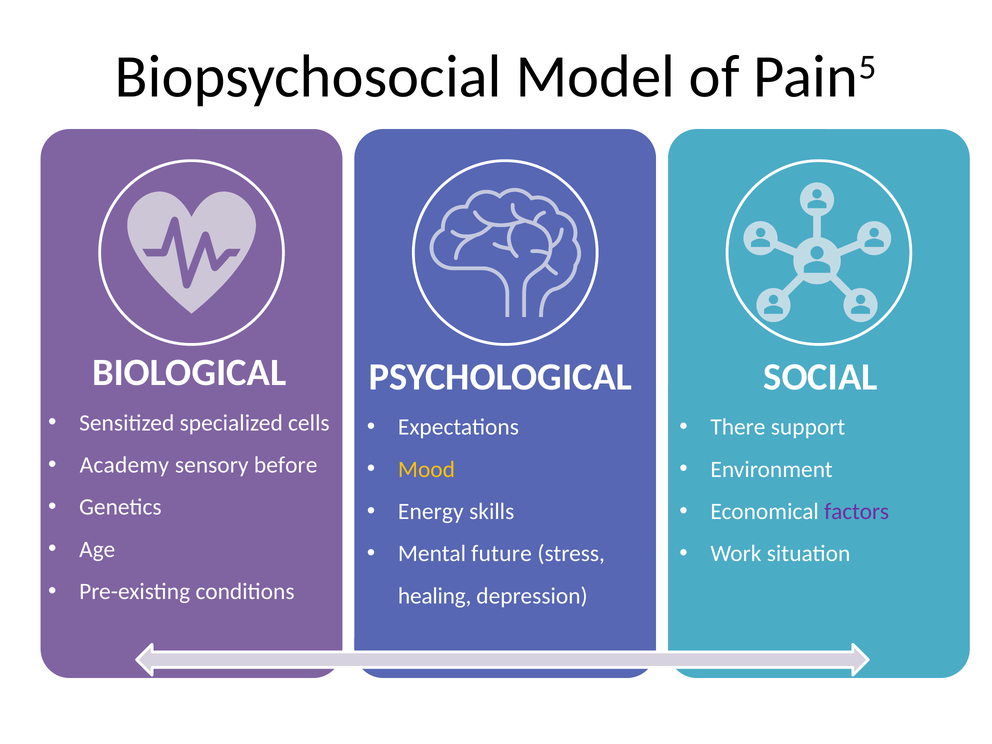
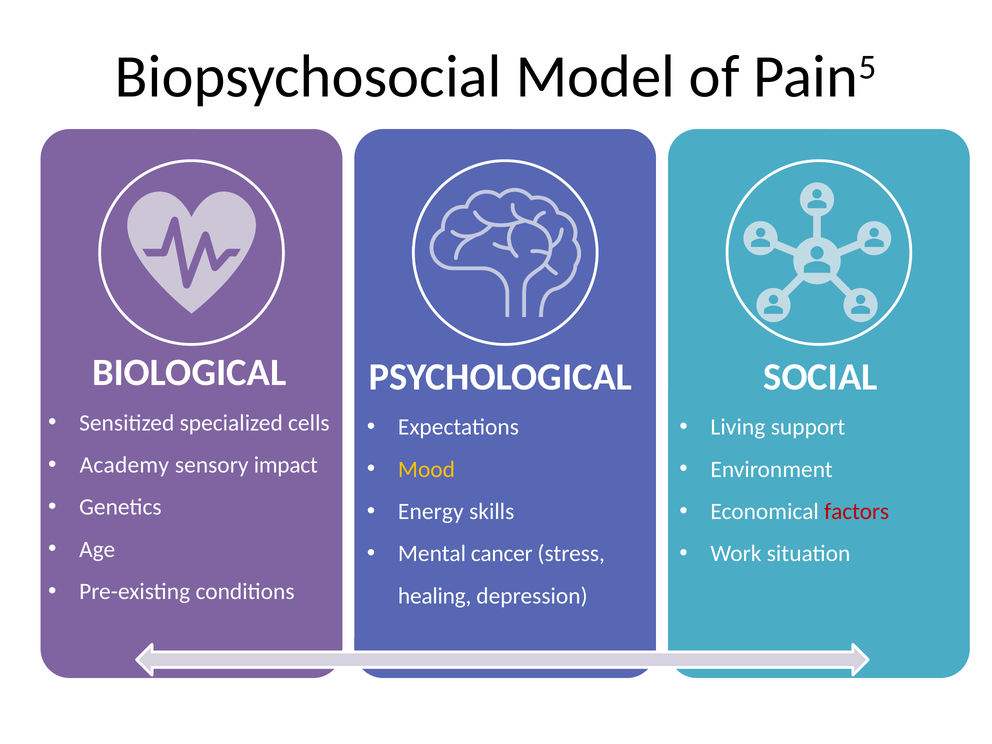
There: There -> Living (738, 427)
before: before -> impact (286, 465)
factors colour: purple -> red (857, 512)
future: future -> cancer (502, 554)
